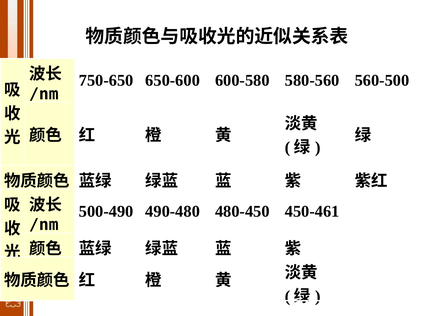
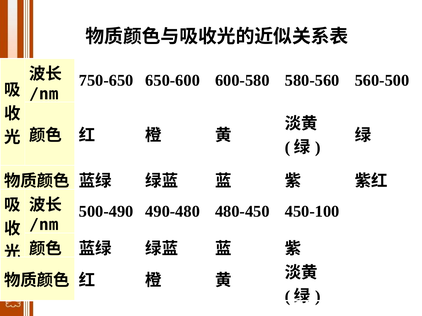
450-461: 450-461 -> 450-100 (312, 212)
